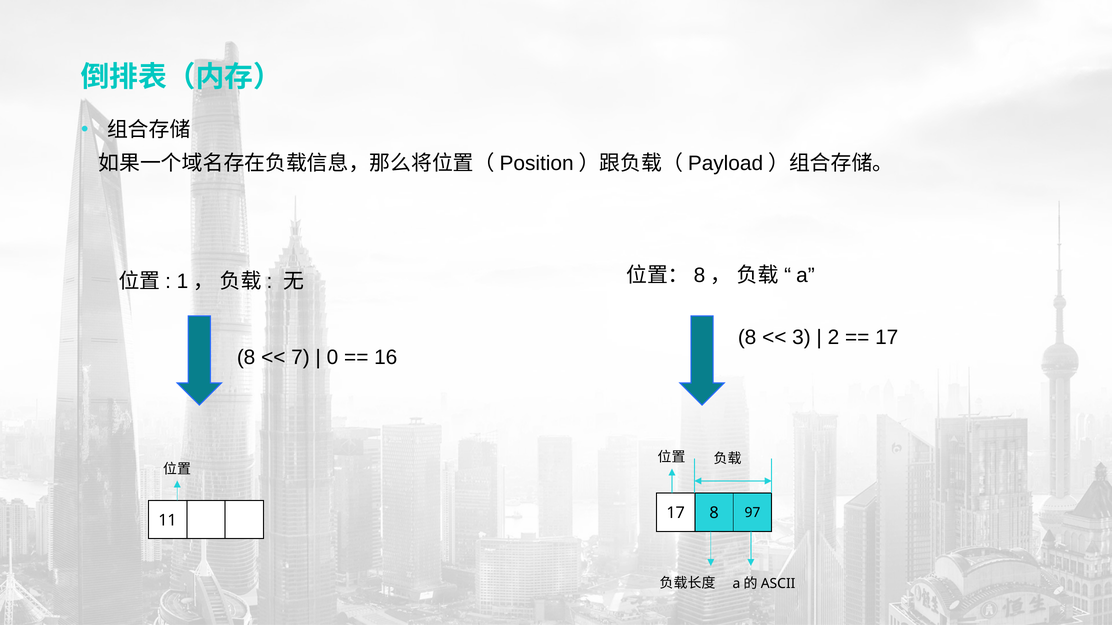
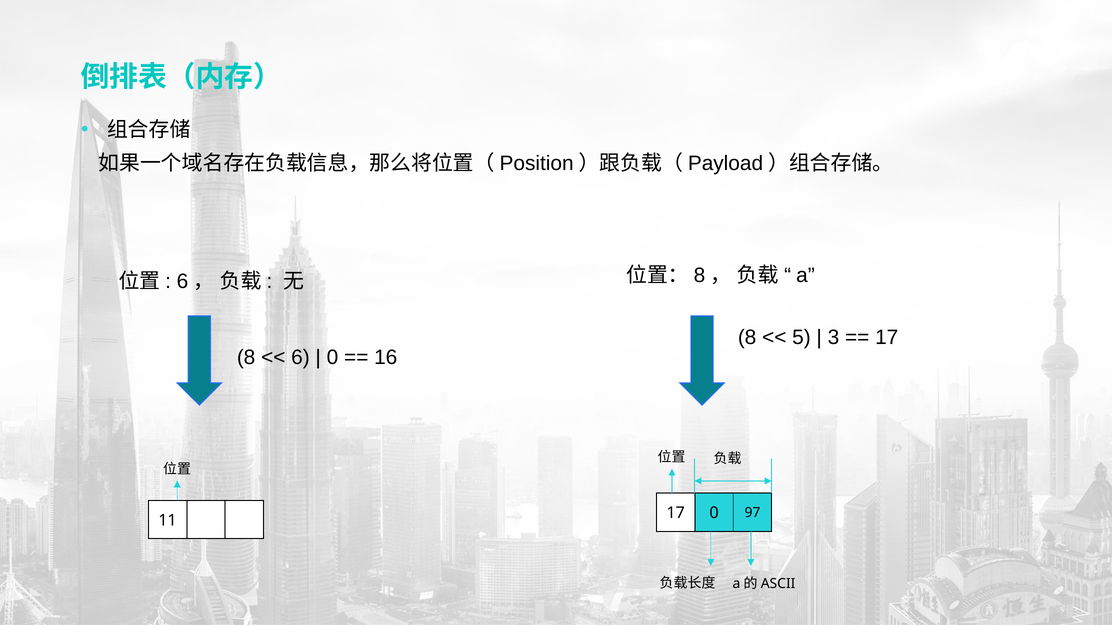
1: 1 -> 6 (183, 282)
3: 3 -> 5 (801, 337)
2: 2 -> 3 (833, 337)
7: 7 -> 6 (300, 358)
17 8: 8 -> 0 (714, 513)
